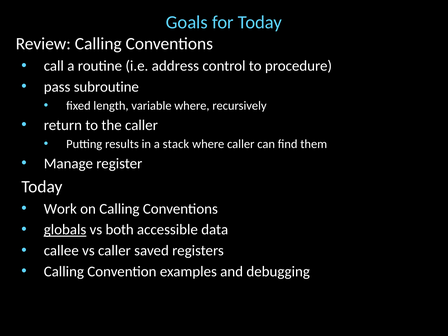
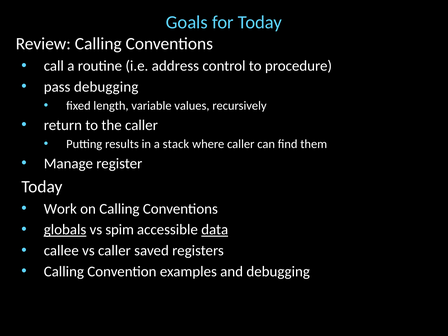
pass subroutine: subroutine -> debugging (106, 87)
variable where: where -> values (192, 106)
both: both -> spim (120, 230)
data underline: none -> present (215, 230)
